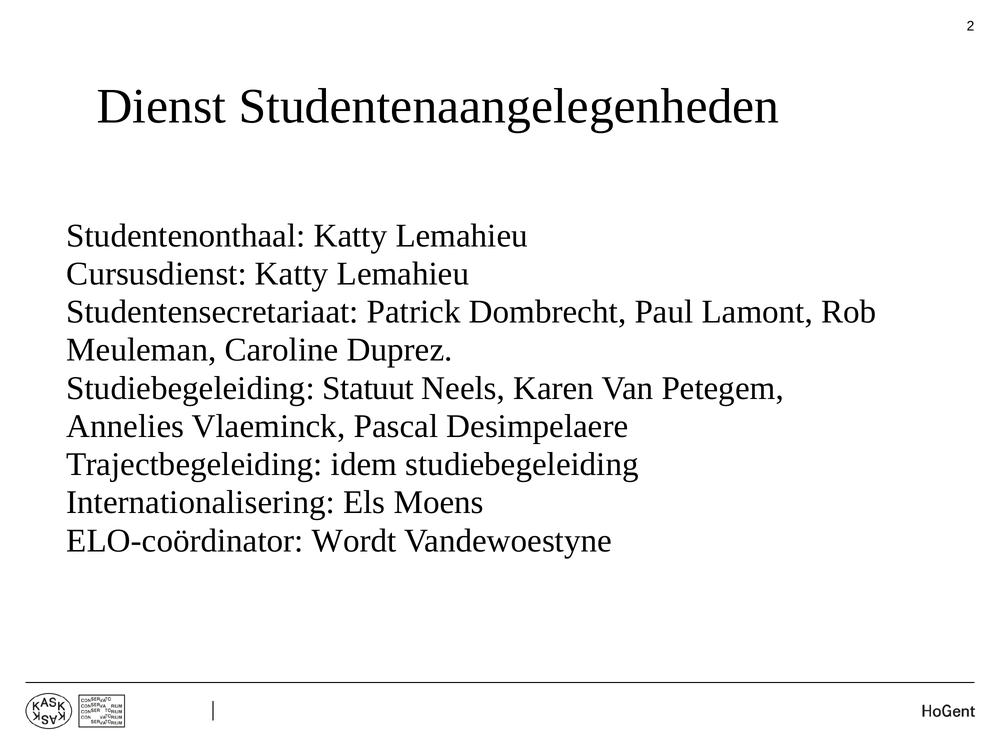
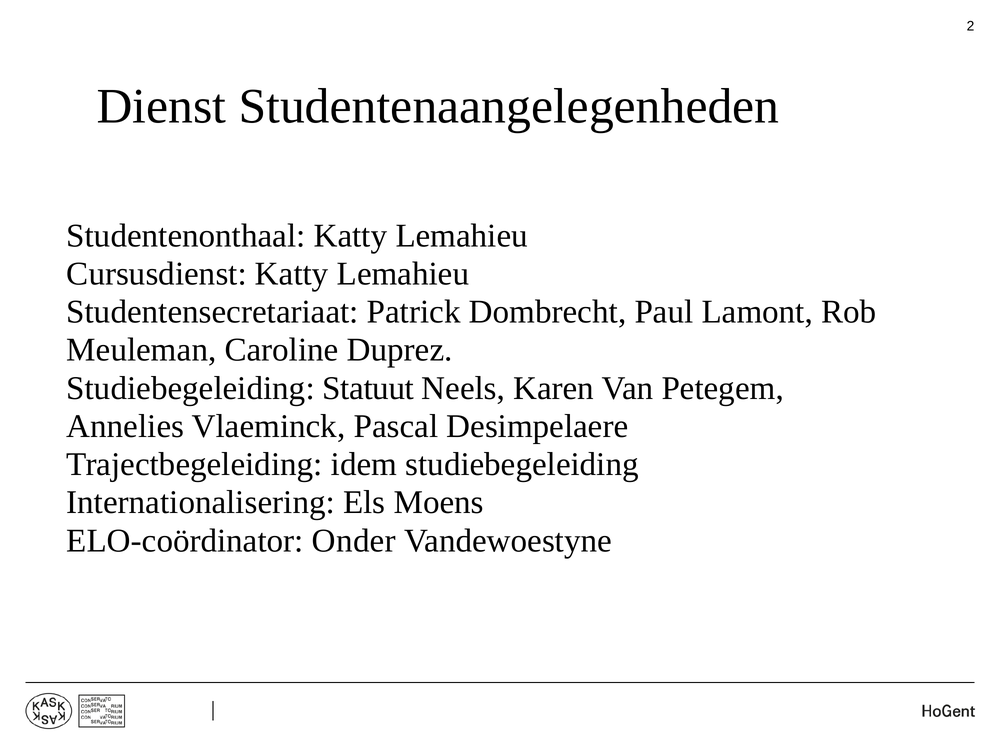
Wordt: Wordt -> Onder (354, 541)
